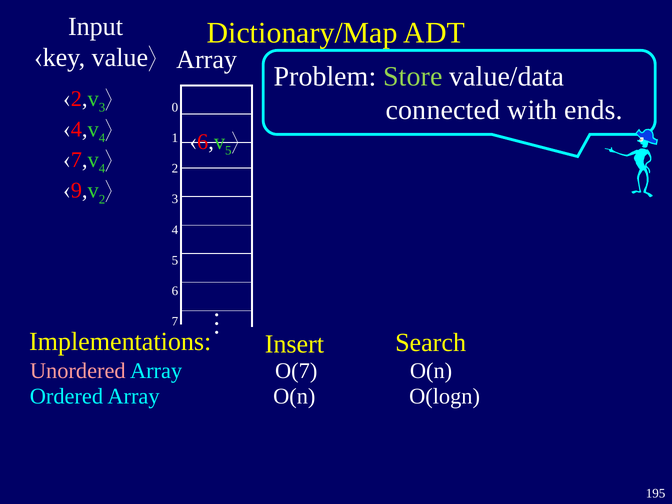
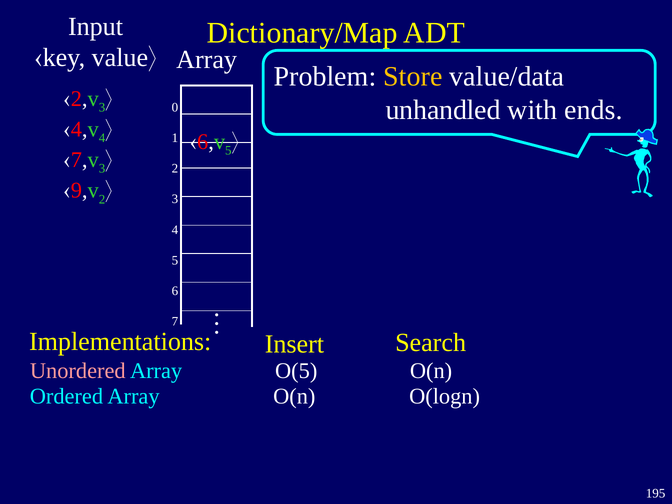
Store colour: light green -> yellow (413, 77)
connected: connected -> unhandled (443, 110)
4: 4 -> 3 (102, 169)
O(7: O(7 -> O(5 (296, 371)
